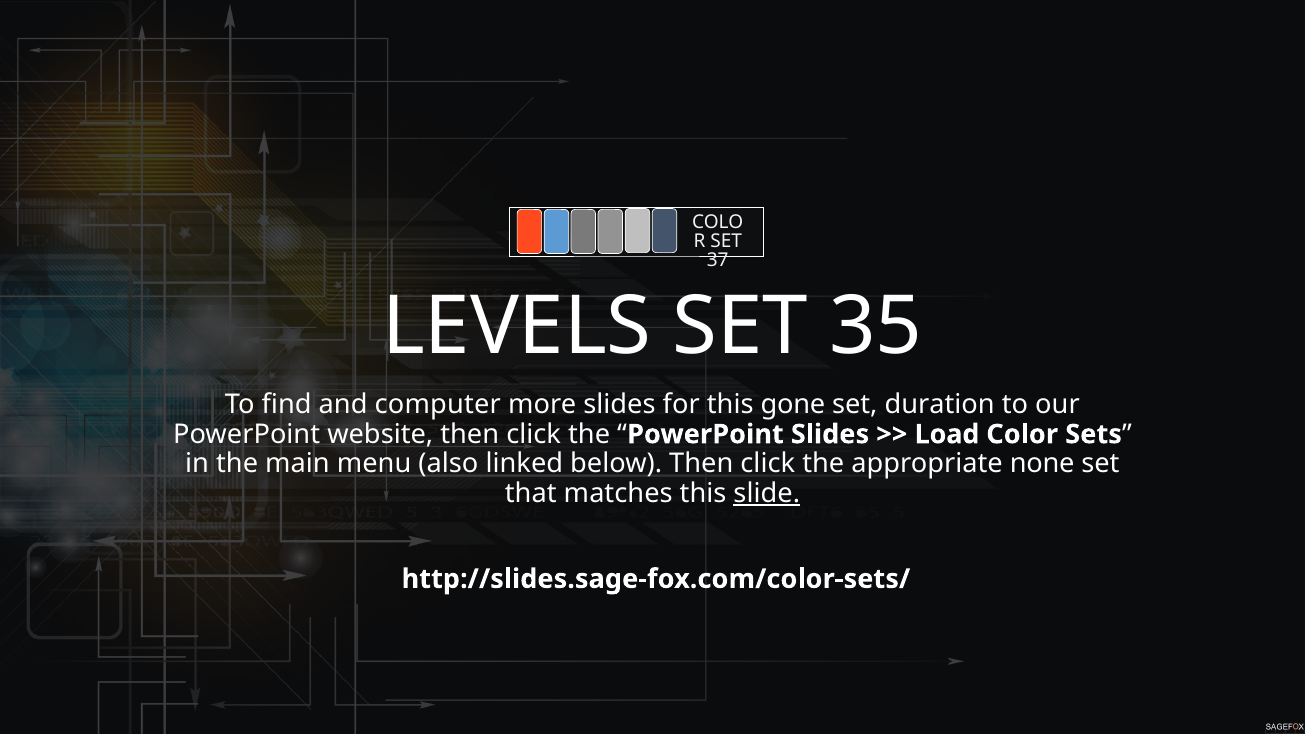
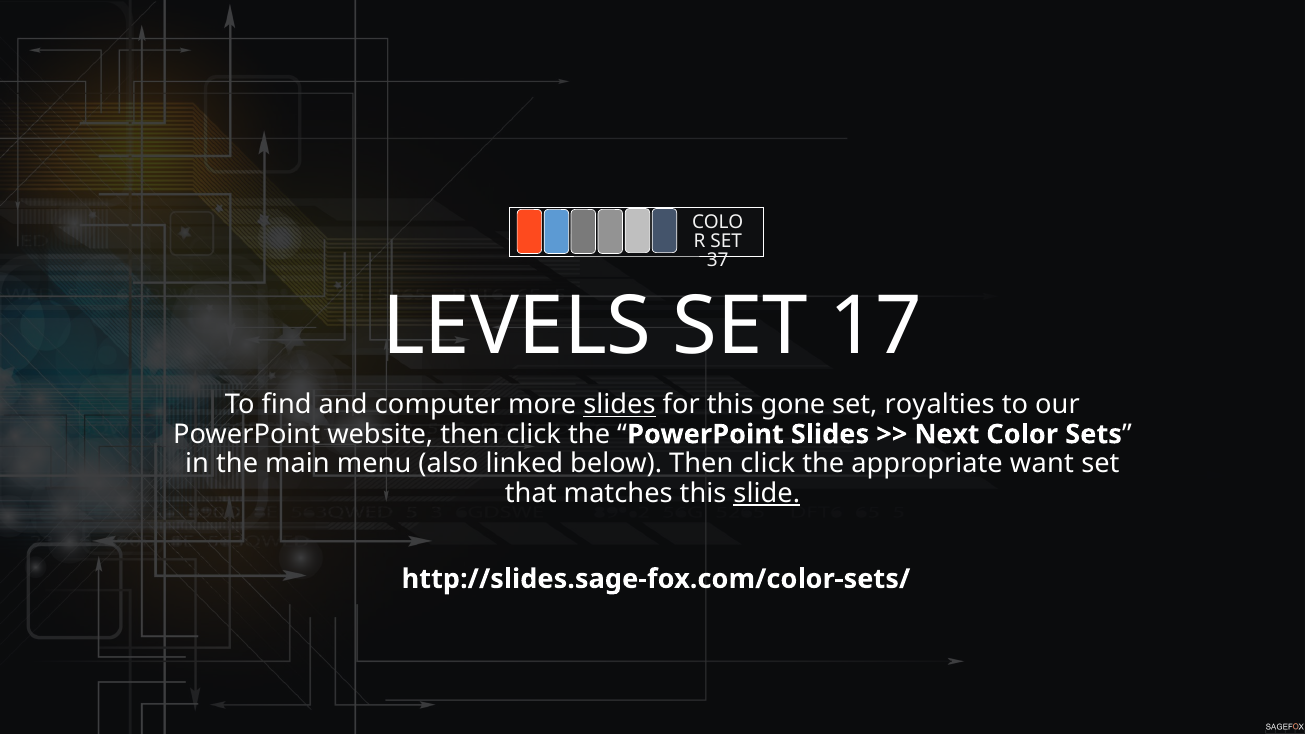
35: 35 -> 17 (876, 326)
slides underline: none -> present (619, 405)
duration: duration -> royalties (940, 405)
Load: Load -> Next (947, 434)
none: none -> want (1042, 464)
